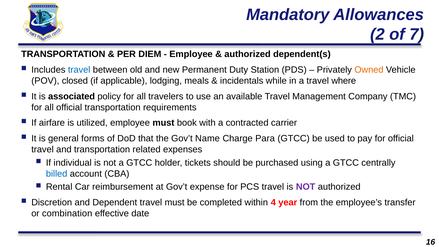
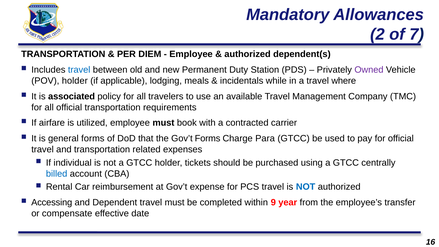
Owned colour: orange -> purple (369, 70)
POV closed: closed -> holder (75, 81)
Gov’t Name: Name -> Forms (208, 138)
NOT colour: purple -> blue (306, 187)
Discretion: Discretion -> Accessing (52, 202)
4: 4 -> 9 (273, 202)
combination: combination -> compensate (67, 213)
